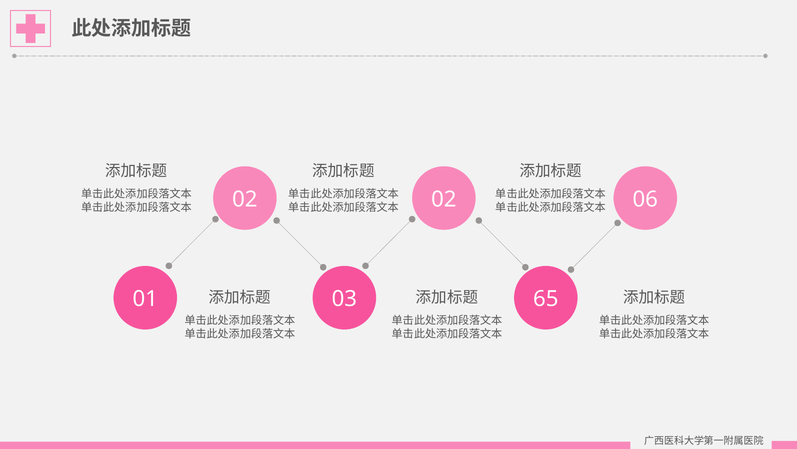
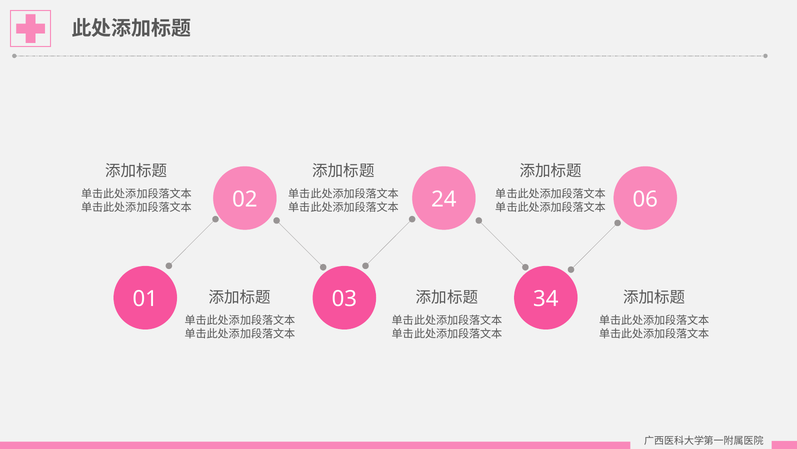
02 02: 02 -> 24 (444, 199)
65: 65 -> 34 (546, 299)
